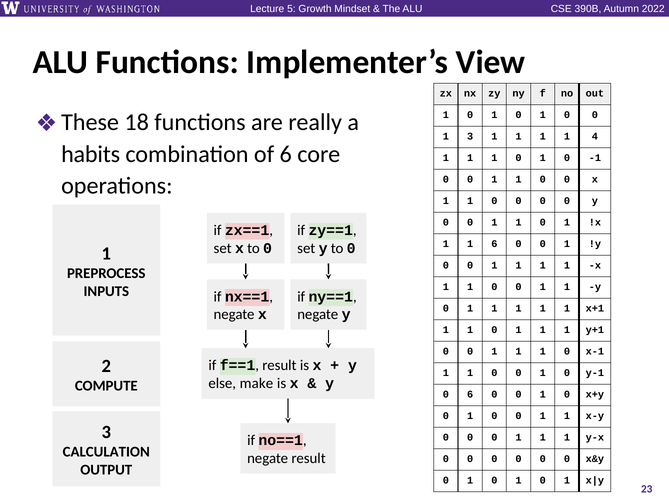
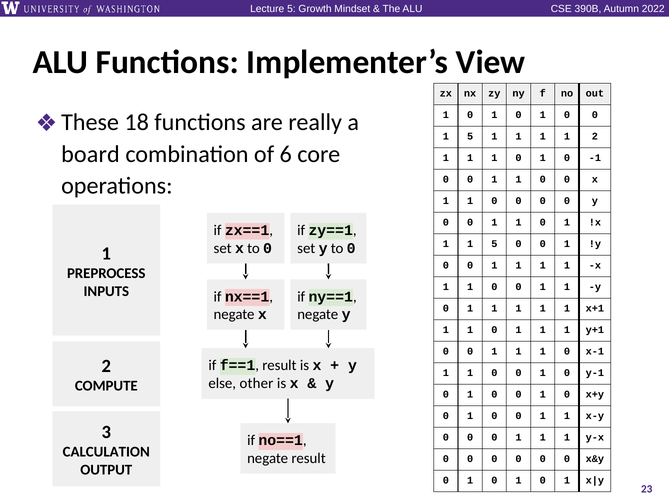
3: 3 -> 5 (470, 136)
1 4: 4 -> 2 (595, 136)
habits: habits -> board (90, 154)
1 1 6: 6 -> 5 (494, 244)
make: make -> other (256, 383)
6: 6 -> 1 (470, 394)
